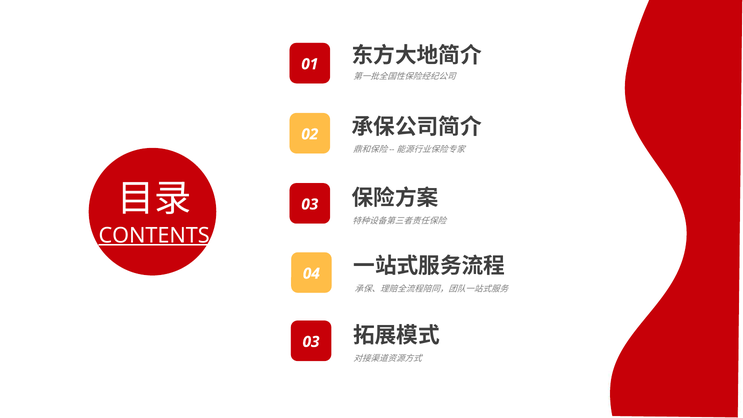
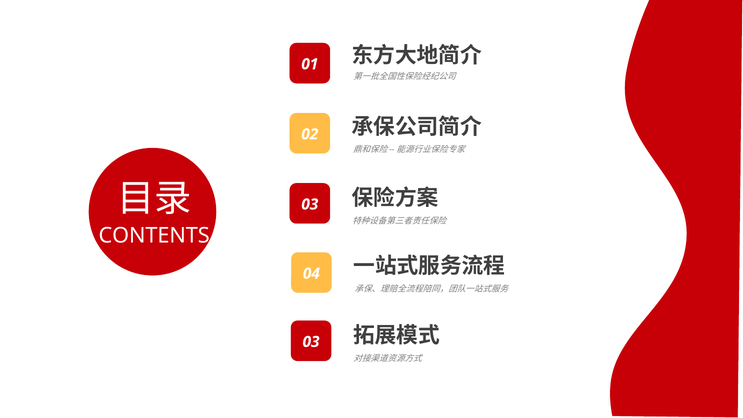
CONTENTS underline: present -> none (154, 236)
